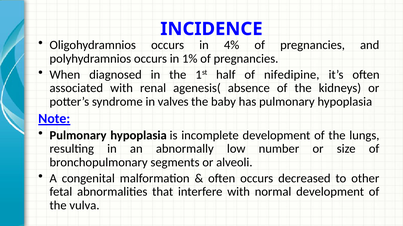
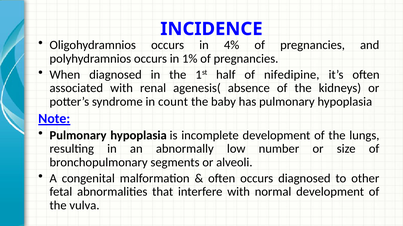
valves: valves -> count (173, 102)
occurs decreased: decreased -> diagnosed (304, 179)
